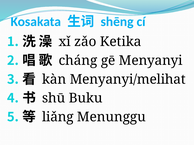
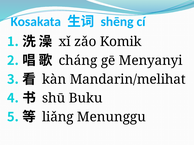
Ketika: Ketika -> Komik (121, 42)
Menyanyi/melihat: Menyanyi/melihat -> Mandarin/melihat (128, 80)
